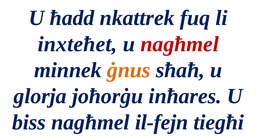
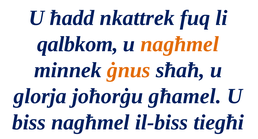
inxteħet: inxteħet -> qalbkom (78, 44)
nagħmel colour: red -> orange (180, 44)
inħares: inħares -> għamel (185, 96)
il-fejn: il-fejn -> il-biss (161, 122)
